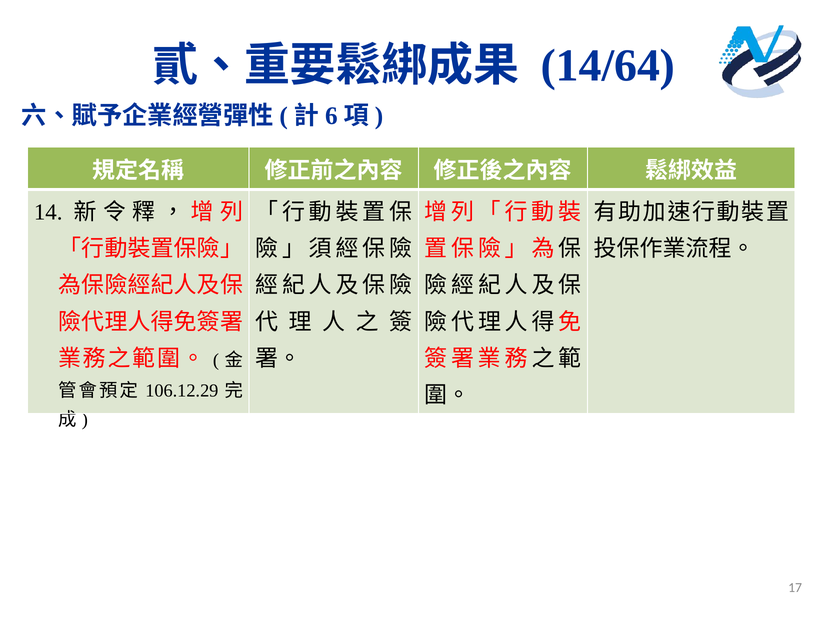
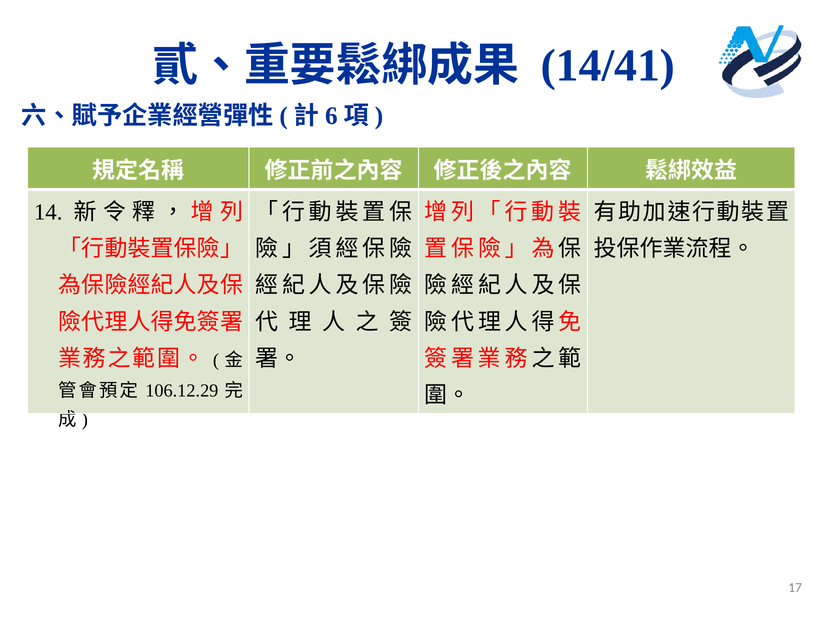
14/64: 14/64 -> 14/41 (608, 65)
